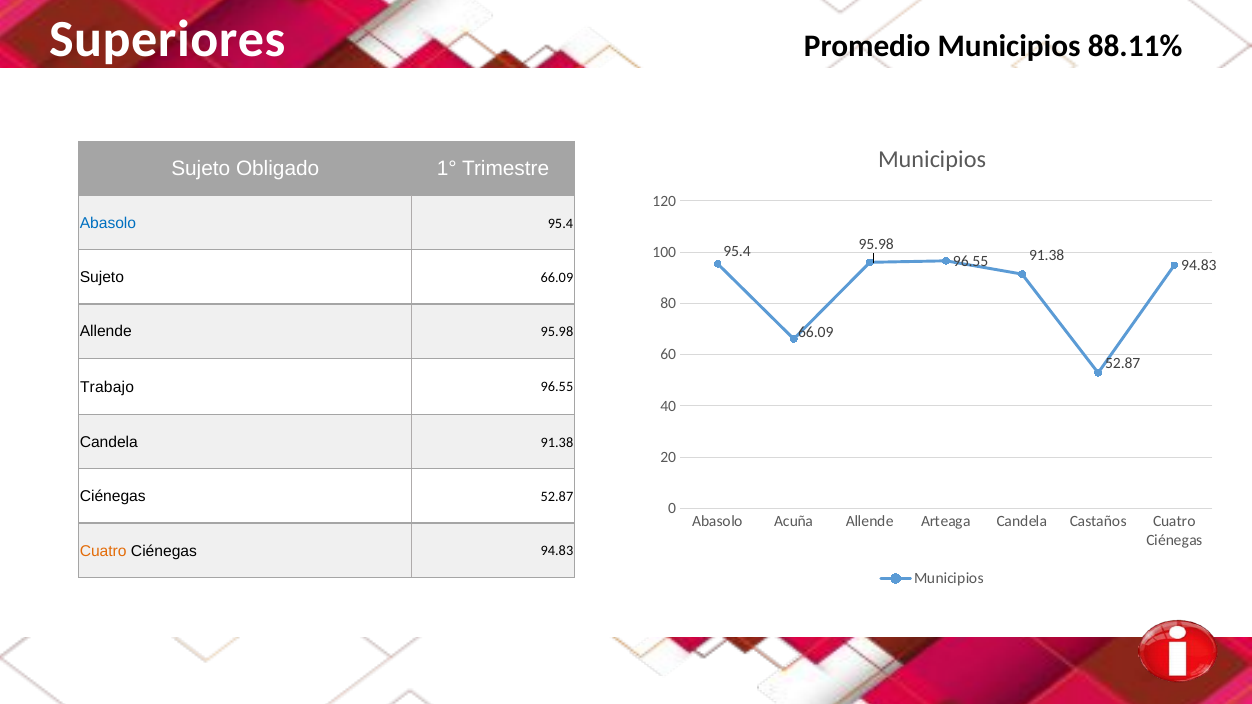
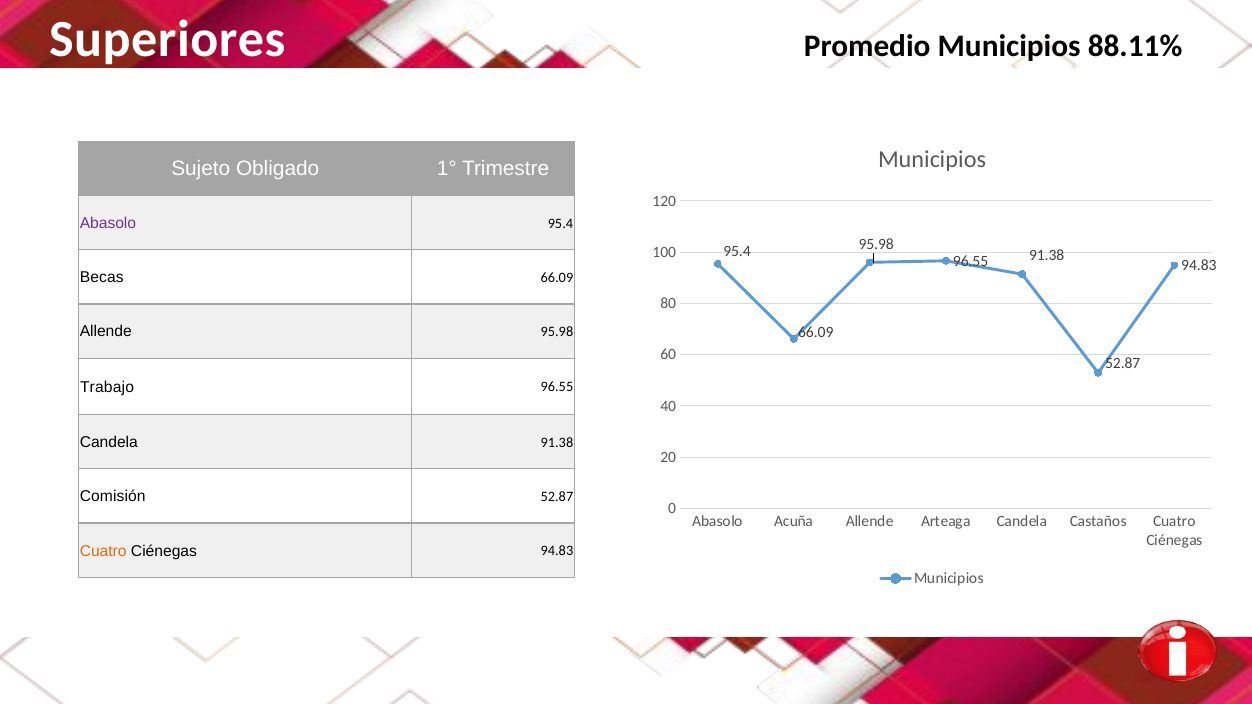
Abasolo colour: blue -> purple (108, 223)
Sujeto: Sujeto -> Becas (102, 278)
Ciénegas: Ciénegas -> Comisión (113, 497)
